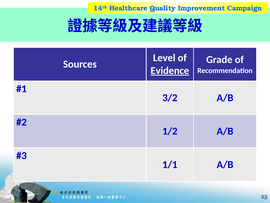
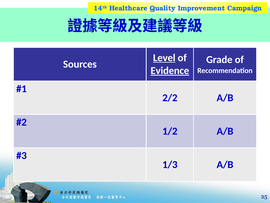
Level underline: none -> present (164, 58)
3/2: 3/2 -> 2/2 (170, 97)
1/1: 1/1 -> 1/3 (170, 164)
